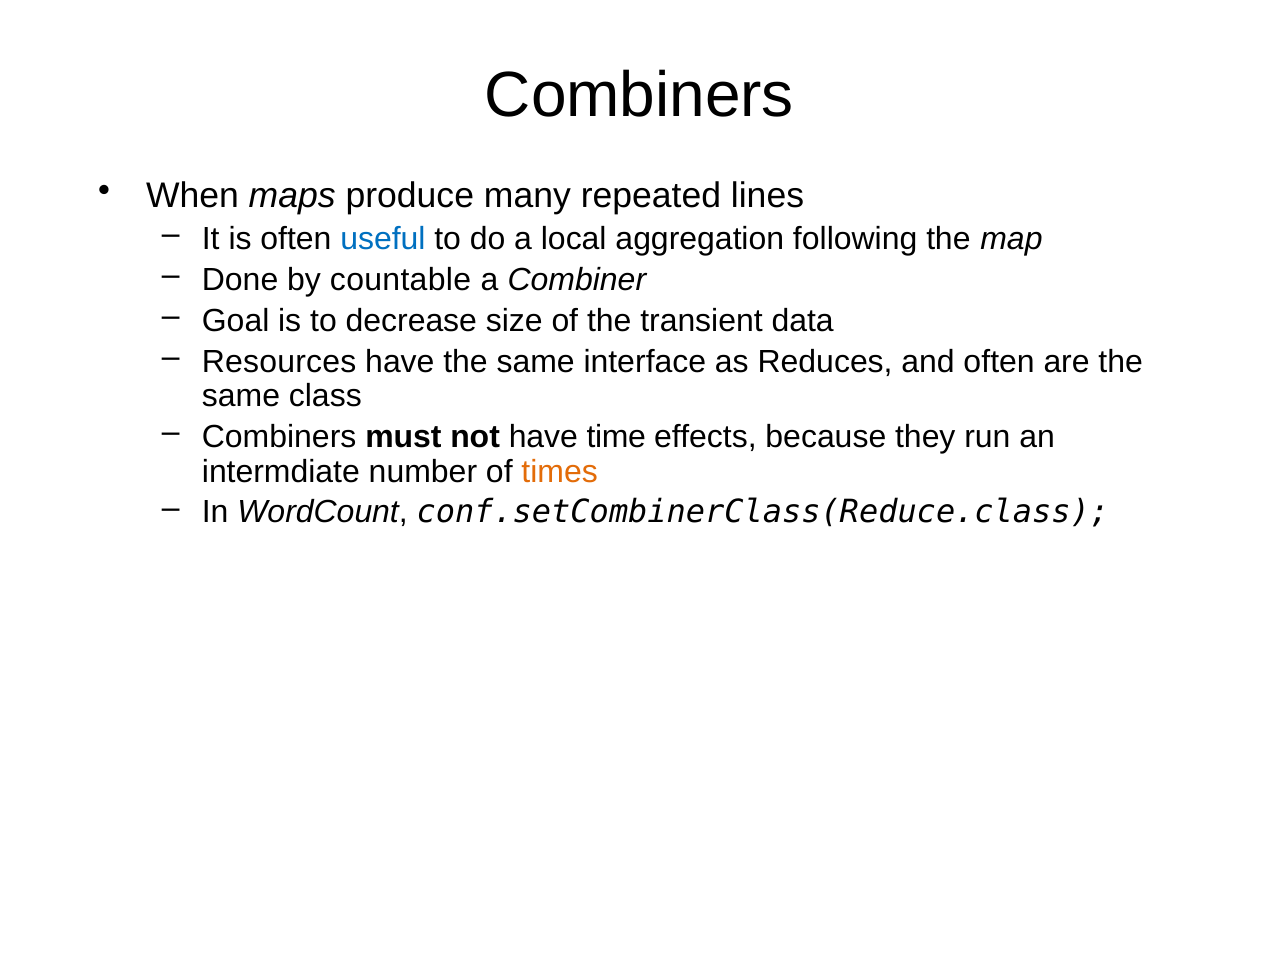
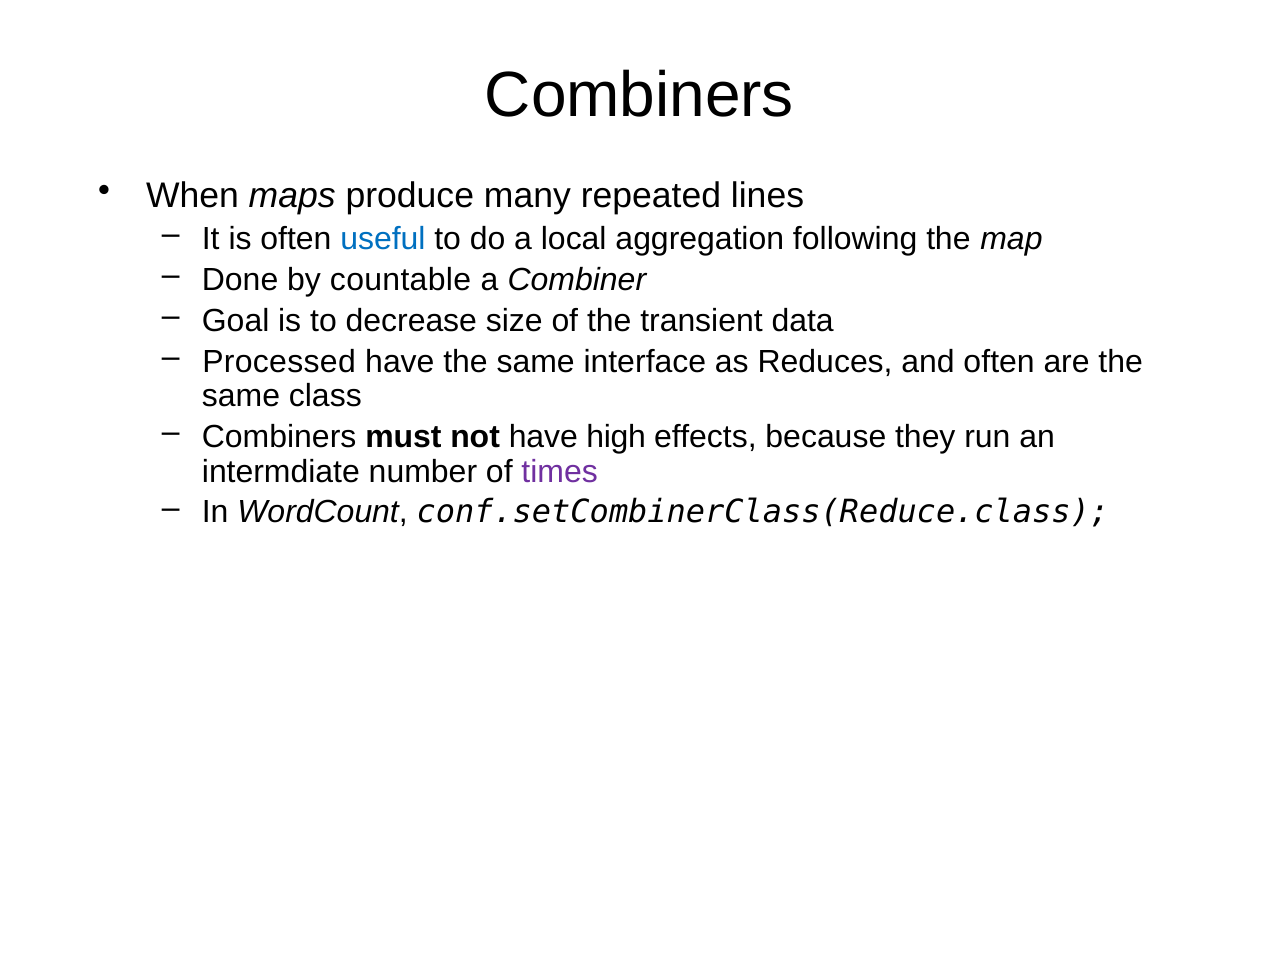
Resources: Resources -> Processed (279, 362)
time: time -> high (616, 437)
times colour: orange -> purple (560, 472)
